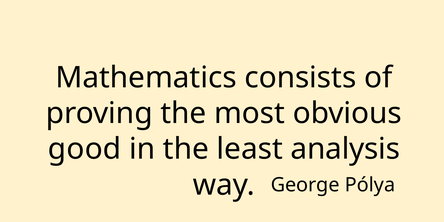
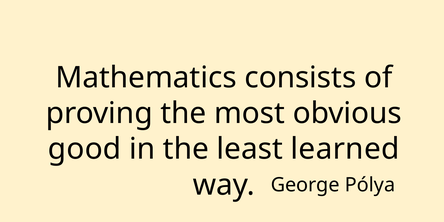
analysis: analysis -> learned (345, 149)
